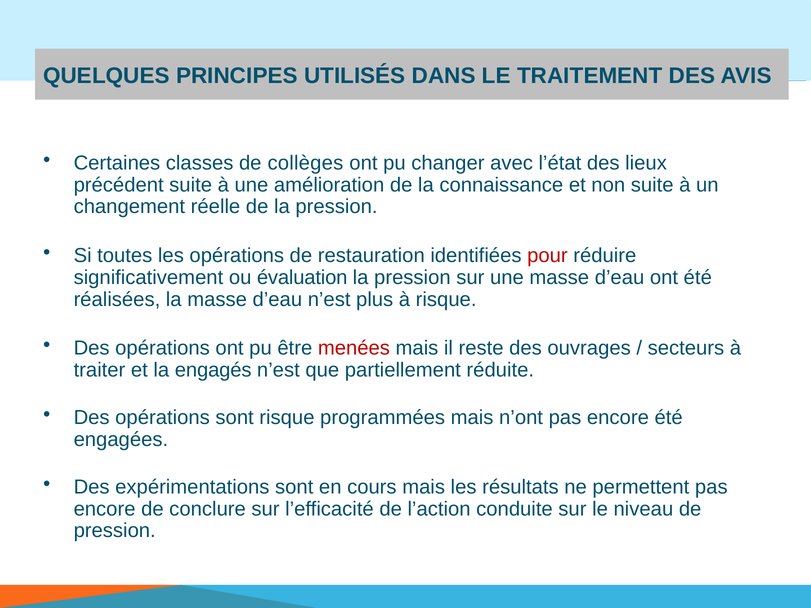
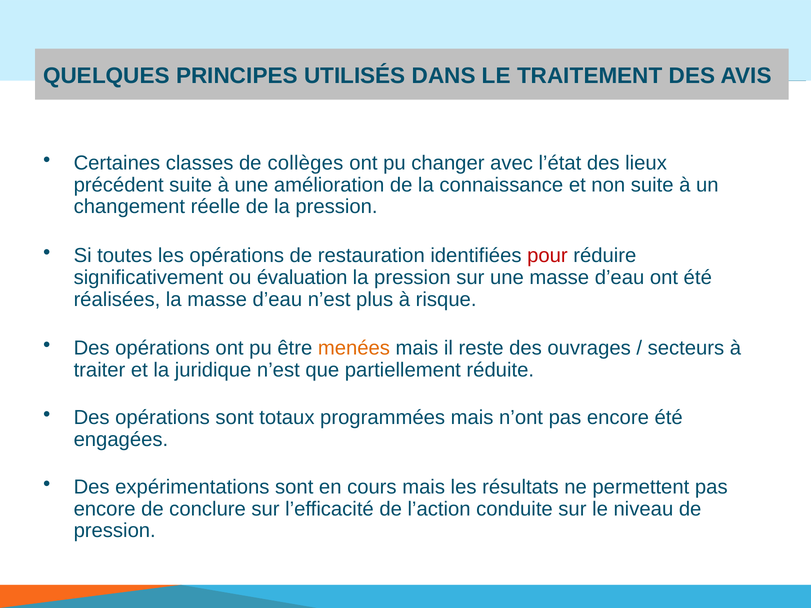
menées colour: red -> orange (354, 348)
engagés: engagés -> juridique (213, 370)
sont risque: risque -> totaux (287, 418)
